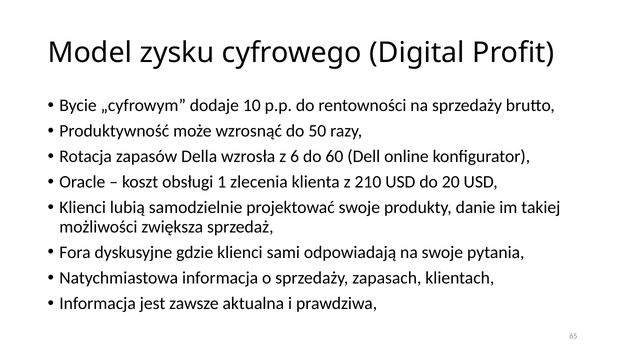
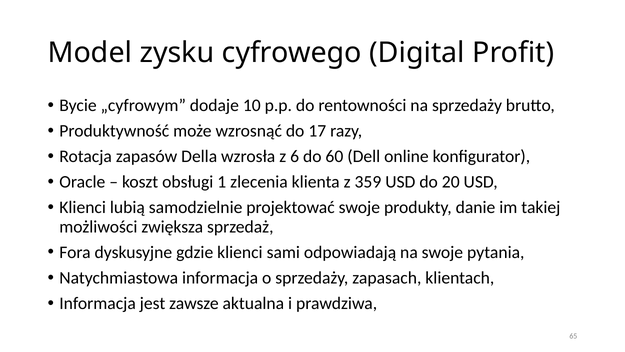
50: 50 -> 17 (317, 131)
210: 210 -> 359 (368, 182)
